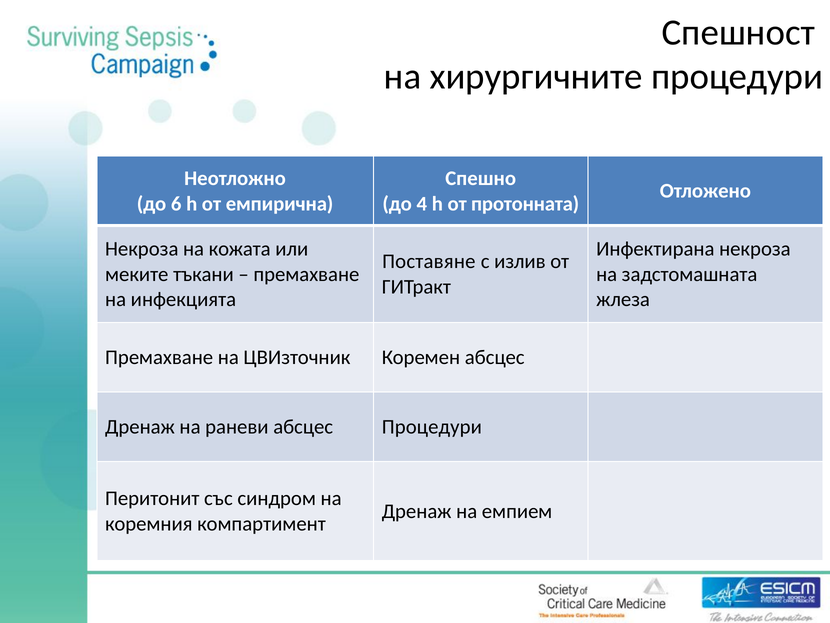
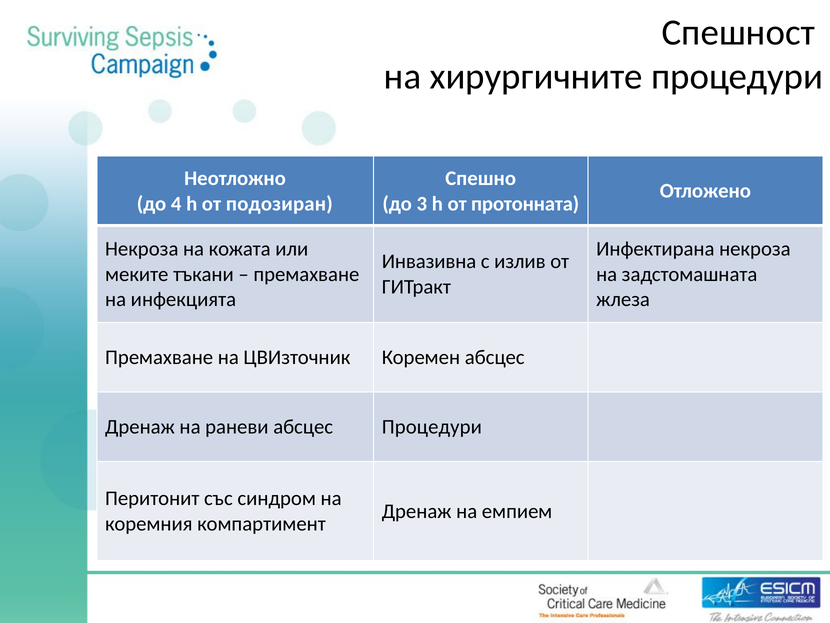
6: 6 -> 4 (176, 204)
емпирична: емпирична -> подозиран (279, 204)
4: 4 -> 3 (422, 204)
Поставяне: Поставяне -> Инвазивна (429, 261)
